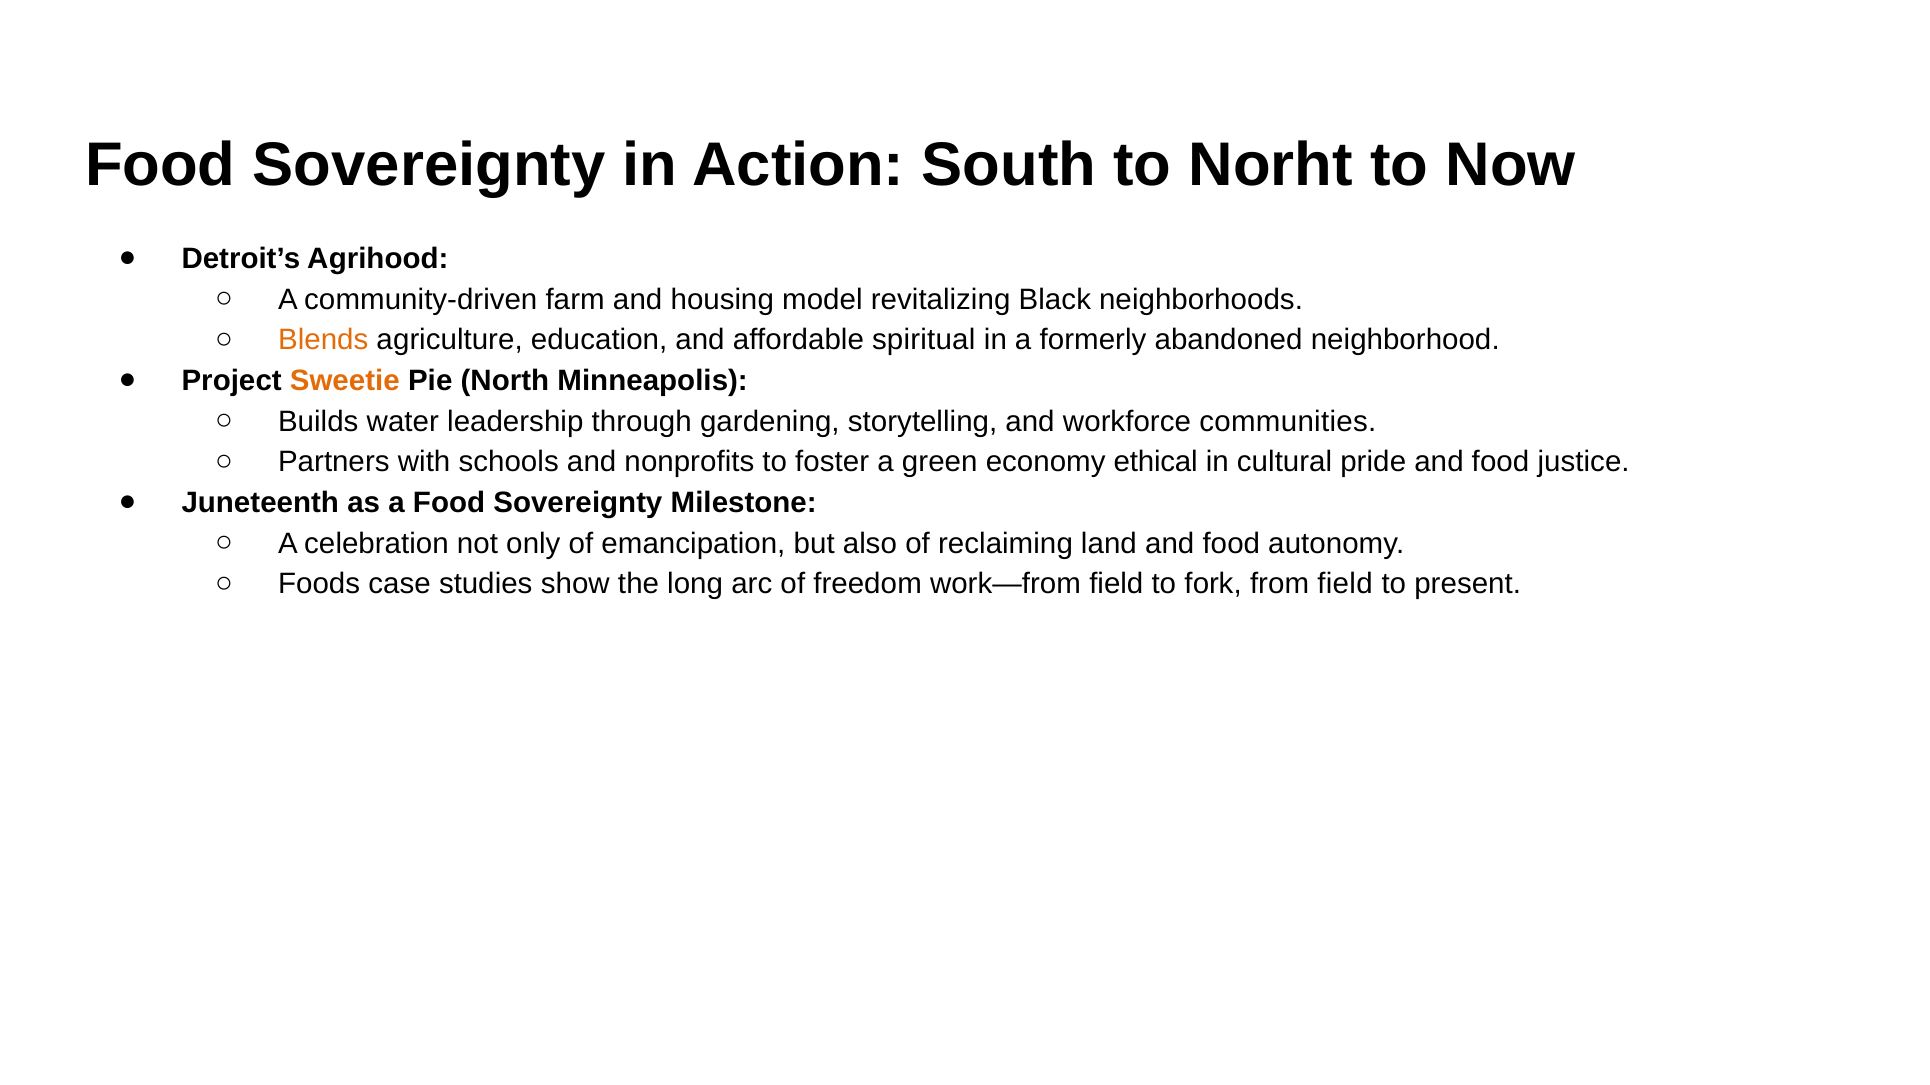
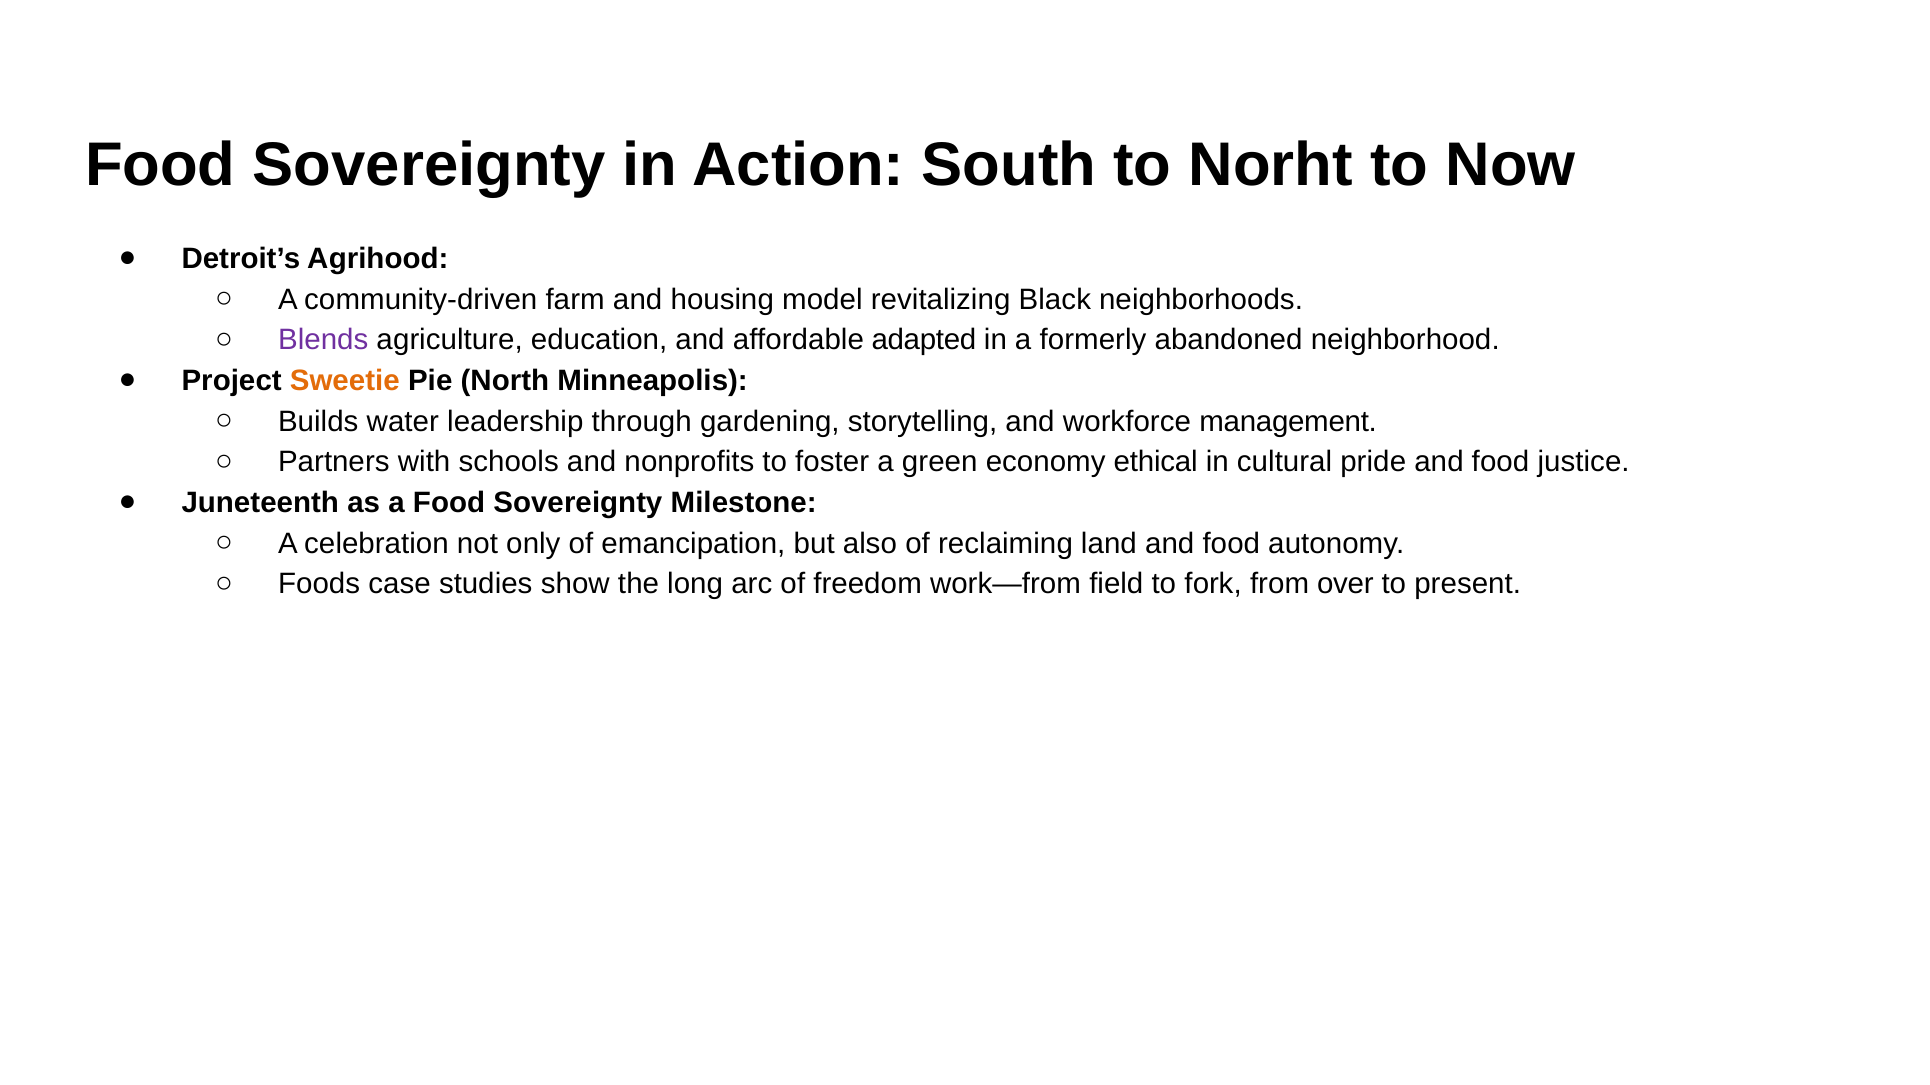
Blends colour: orange -> purple (323, 340)
spiritual: spiritual -> adapted (924, 340)
communities: communities -> management (1288, 422)
from field: field -> over (1345, 584)
